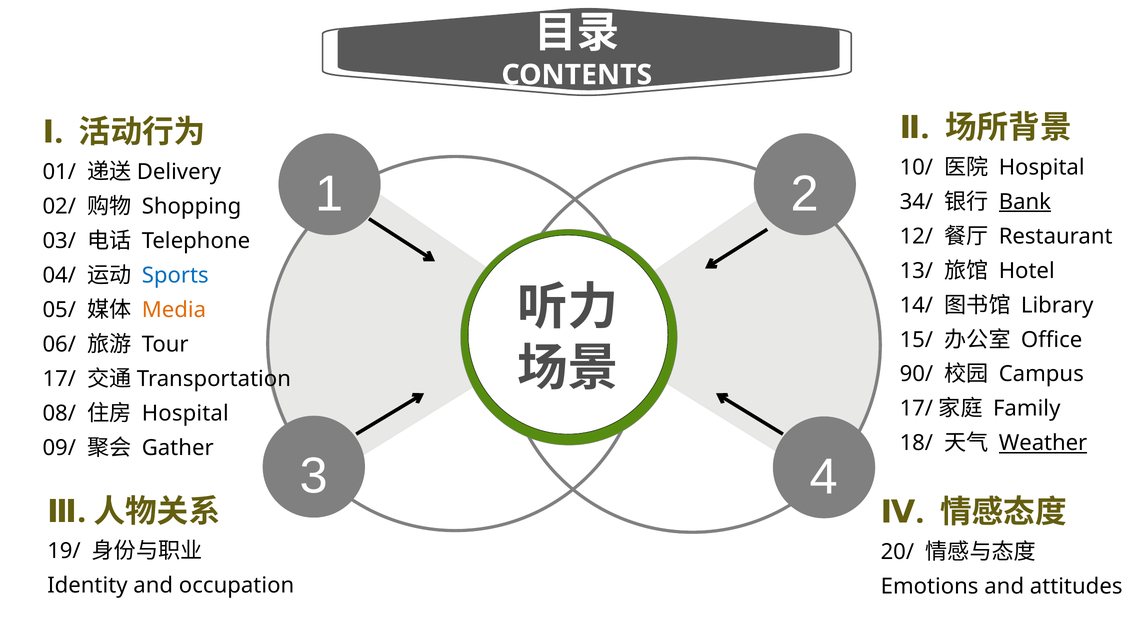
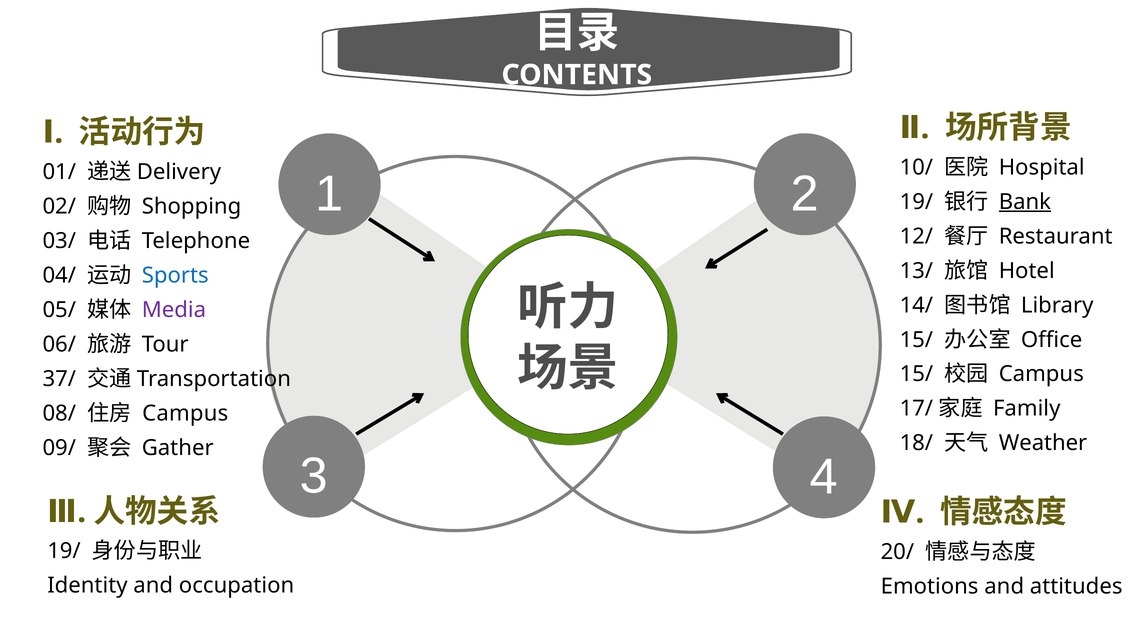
34/: 34/ -> 19/ (916, 202)
Media colour: orange -> purple (174, 310)
90/: 90/ -> 15/ (916, 374)
17/: 17/ -> 37/ (59, 379)
Hospital: Hospital -> Campus (185, 413)
Weather underline: present -> none (1043, 443)
